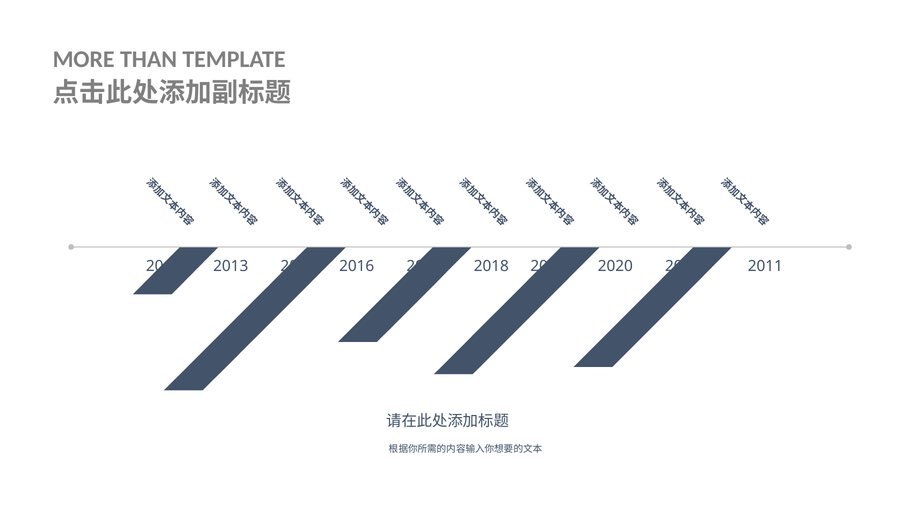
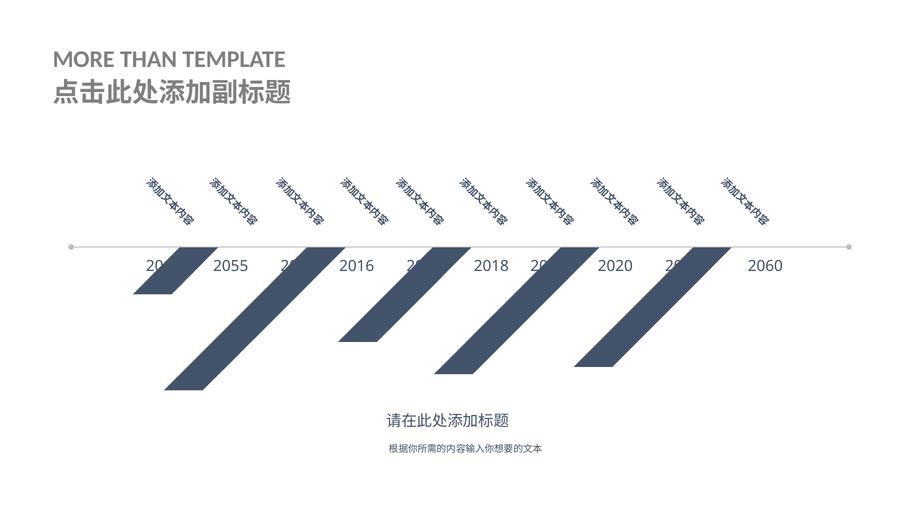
2013 2013: 2013 -> 2055 (231, 266)
2011: 2011 -> 2060 (765, 266)
